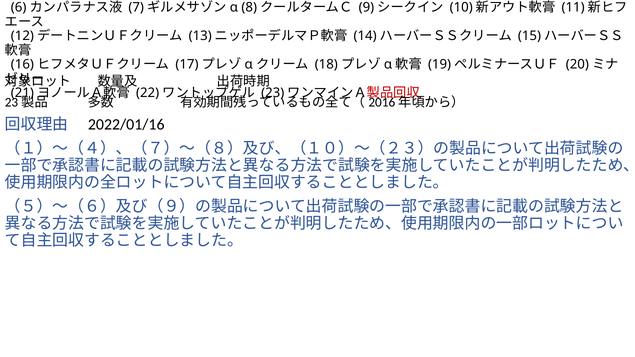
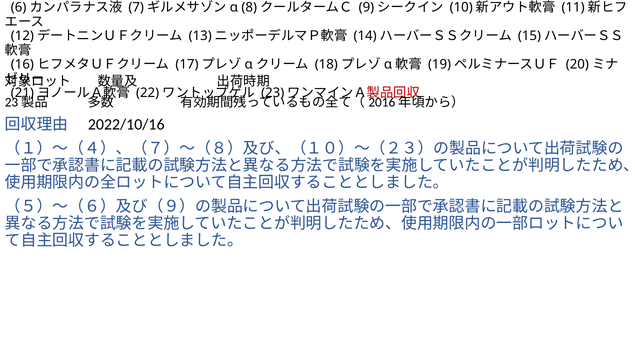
2022/01/16: 2022/01/16 -> 2022/10/16 (126, 125)
